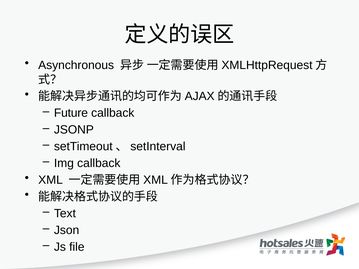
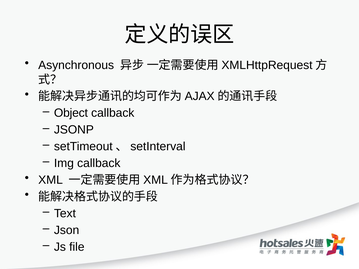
Future: Future -> Object (71, 113)
